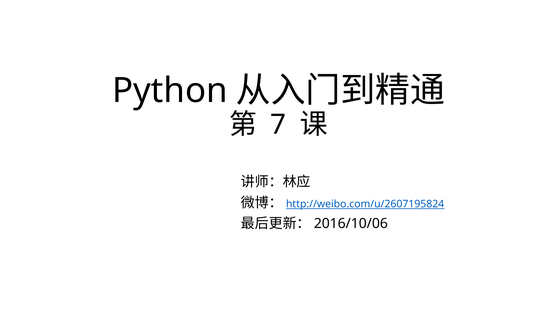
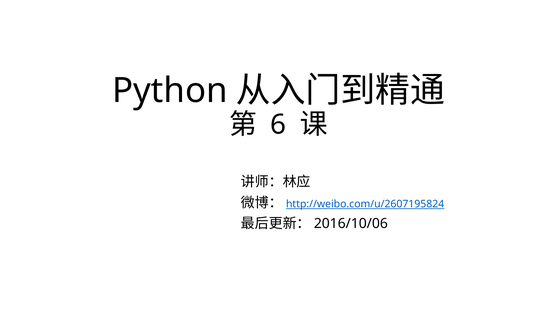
7: 7 -> 6 (278, 124)
